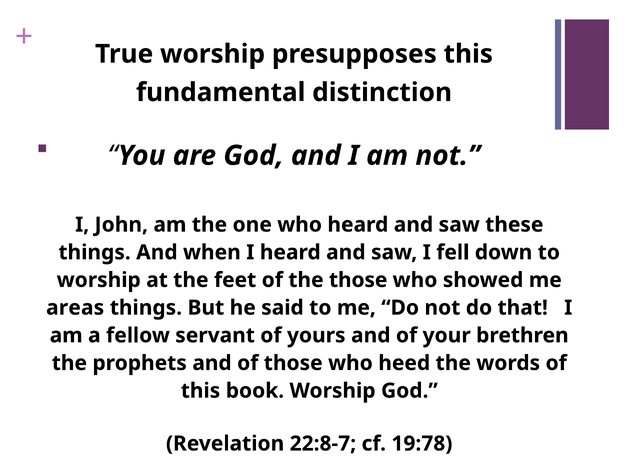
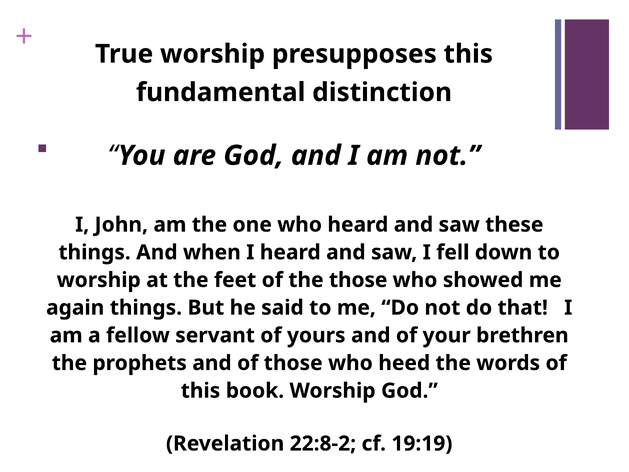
areas: areas -> again (75, 308)
22:8-7: 22:8-7 -> 22:8-2 (323, 443)
19:78: 19:78 -> 19:19 (422, 443)
